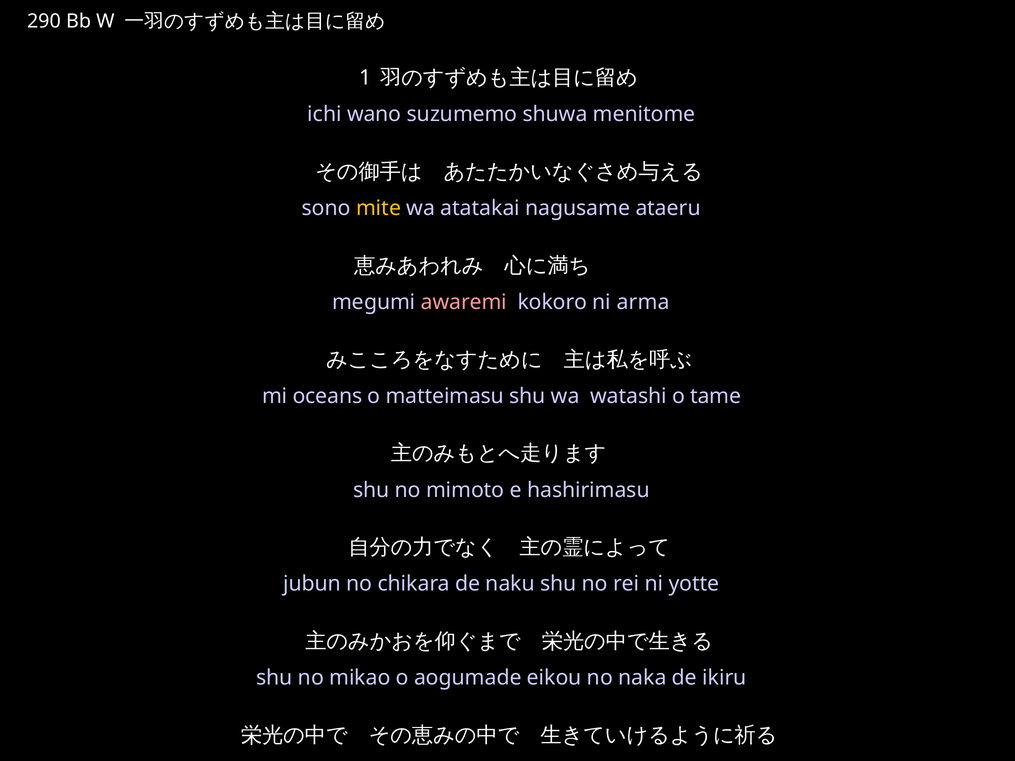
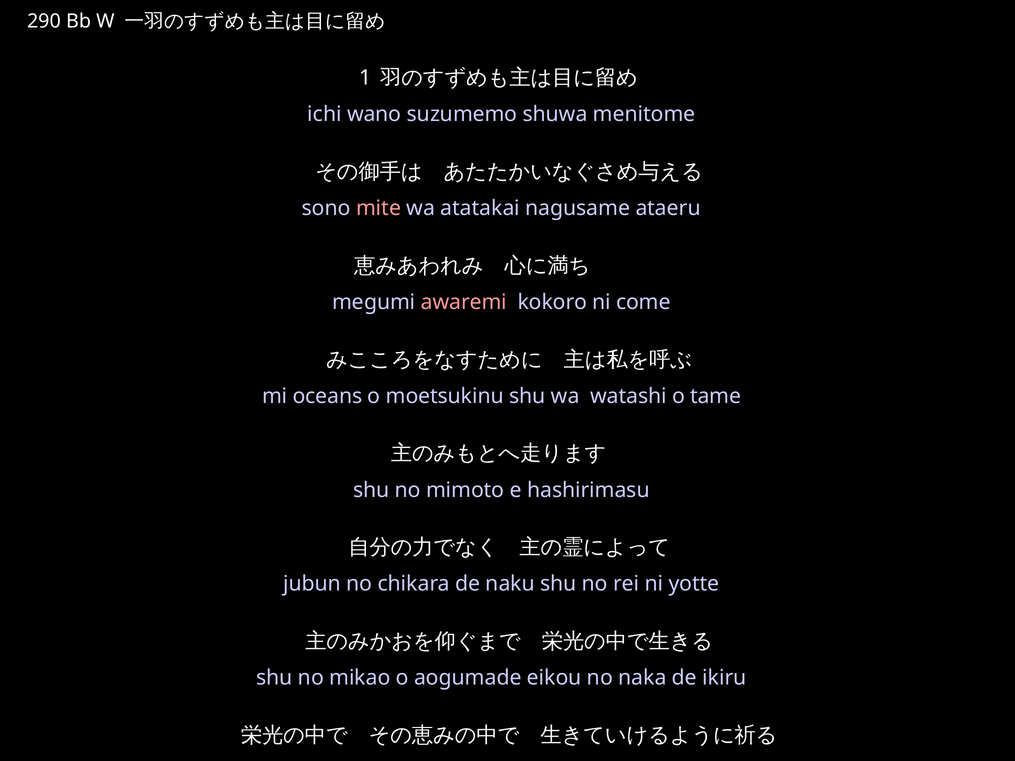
mite colour: yellow -> pink (379, 208)
arma: arma -> come (643, 302)
matteimasu: matteimasu -> moetsukinu (445, 396)
